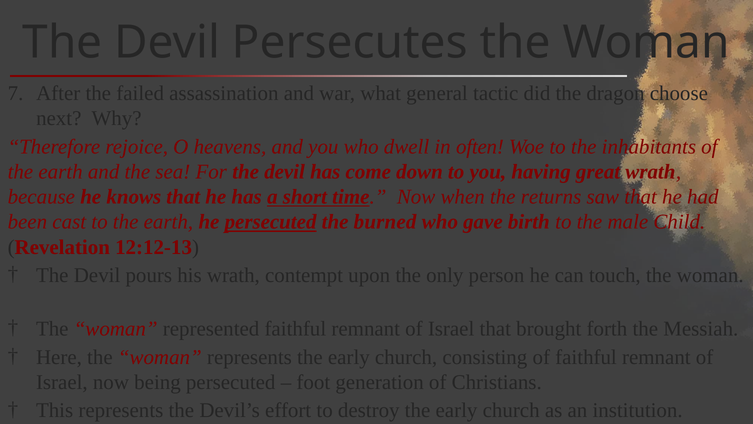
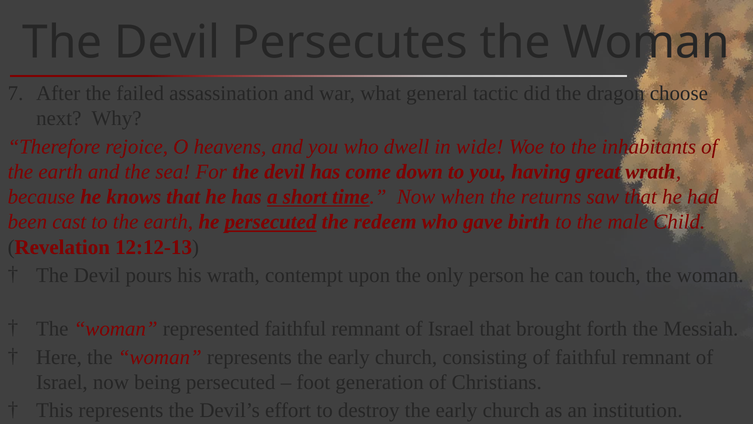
often: often -> wide (480, 146)
burned: burned -> redeem (385, 222)
